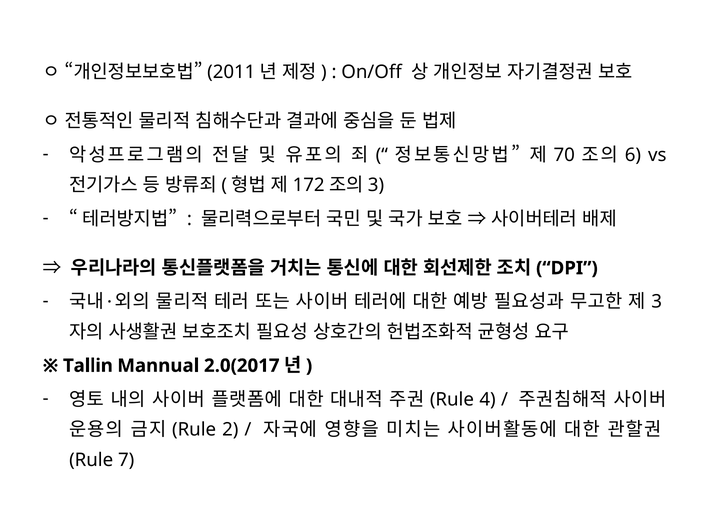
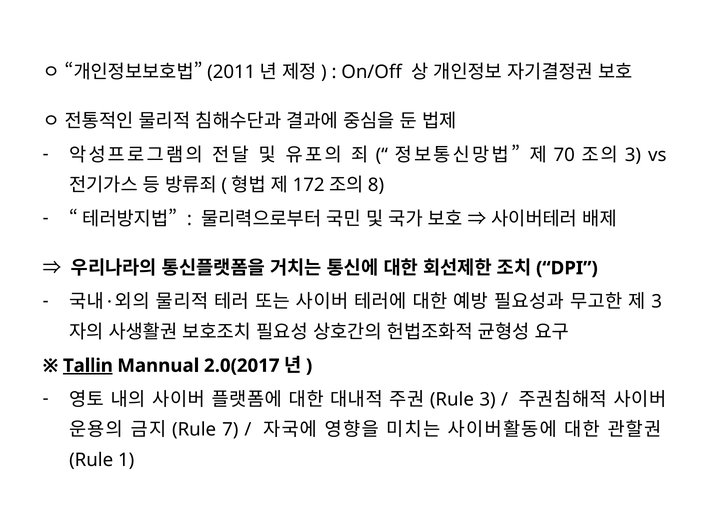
6: 6 -> 3 (633, 155)
3: 3 -> 8 (376, 185)
Tallin underline: none -> present (88, 366)
4: 4 -> 3 (488, 399)
2: 2 -> 7 (230, 429)
7: 7 -> 1 (126, 460)
